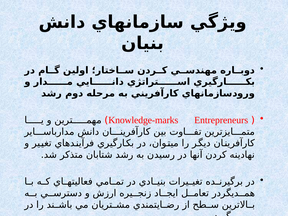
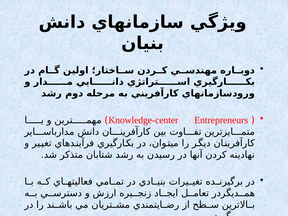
Knowledge-marks: Knowledge-marks -> Knowledge-center (143, 120)
